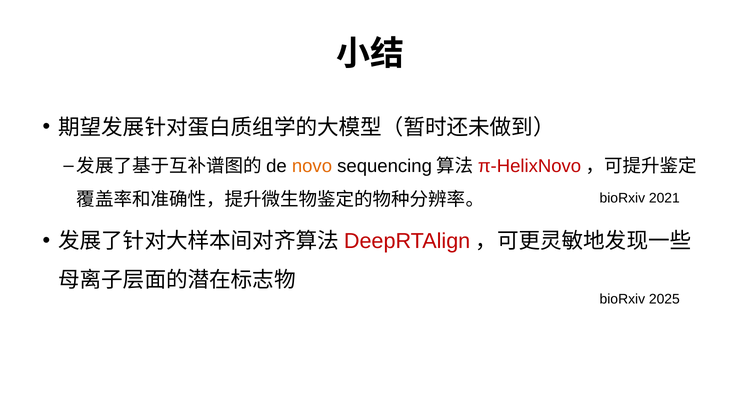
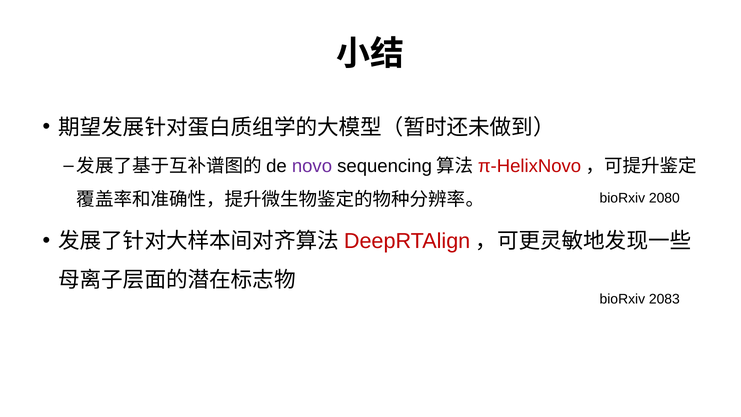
novo colour: orange -> purple (312, 166)
2021: 2021 -> 2080 (664, 198)
2025: 2025 -> 2083 (664, 299)
